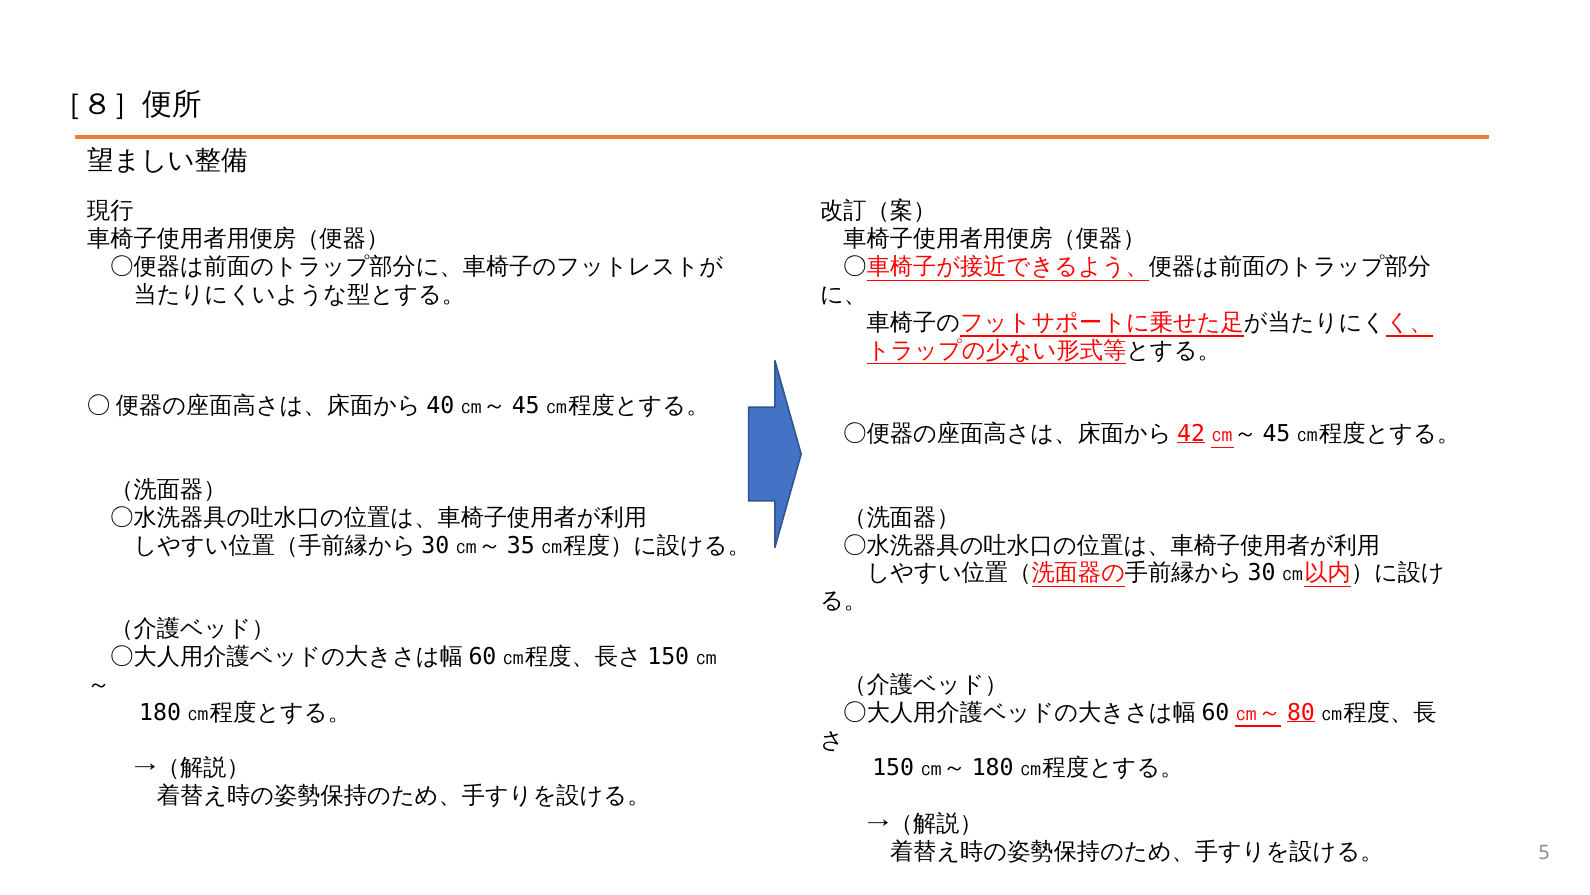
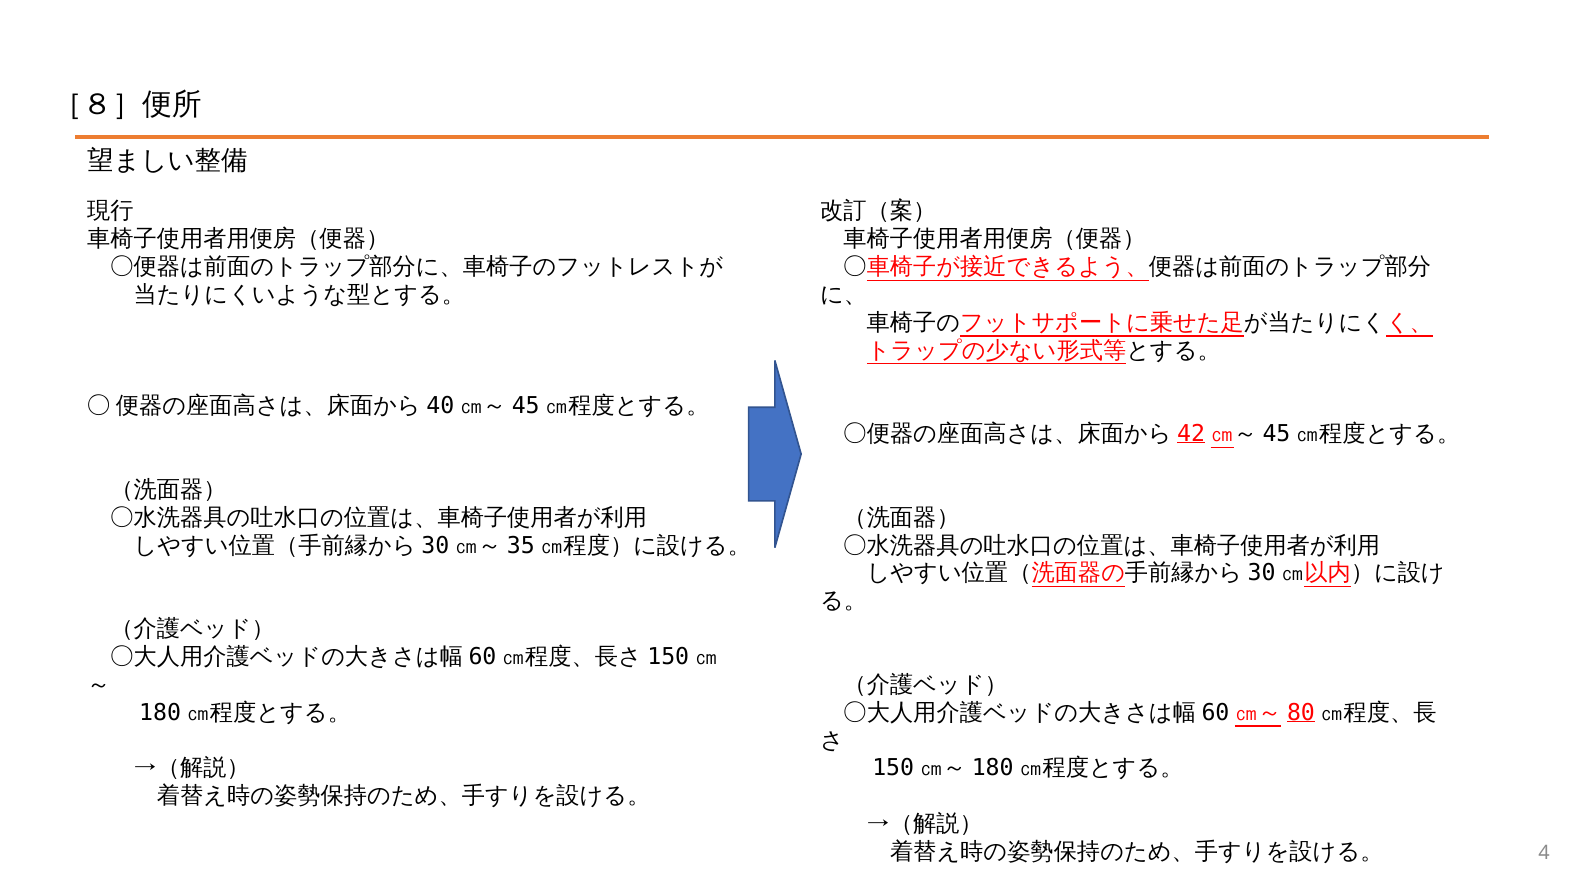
5: 5 -> 4 (1544, 853)
